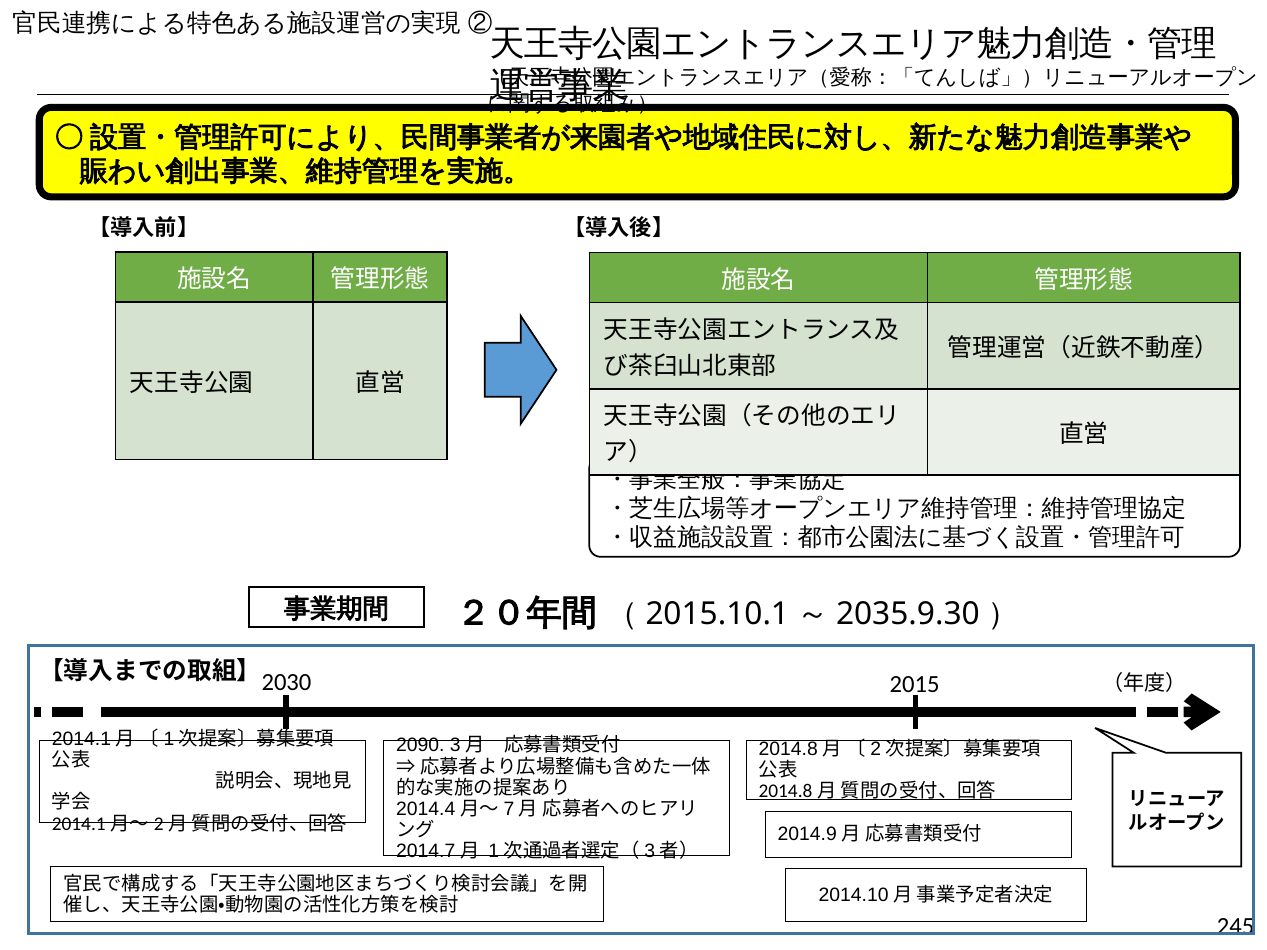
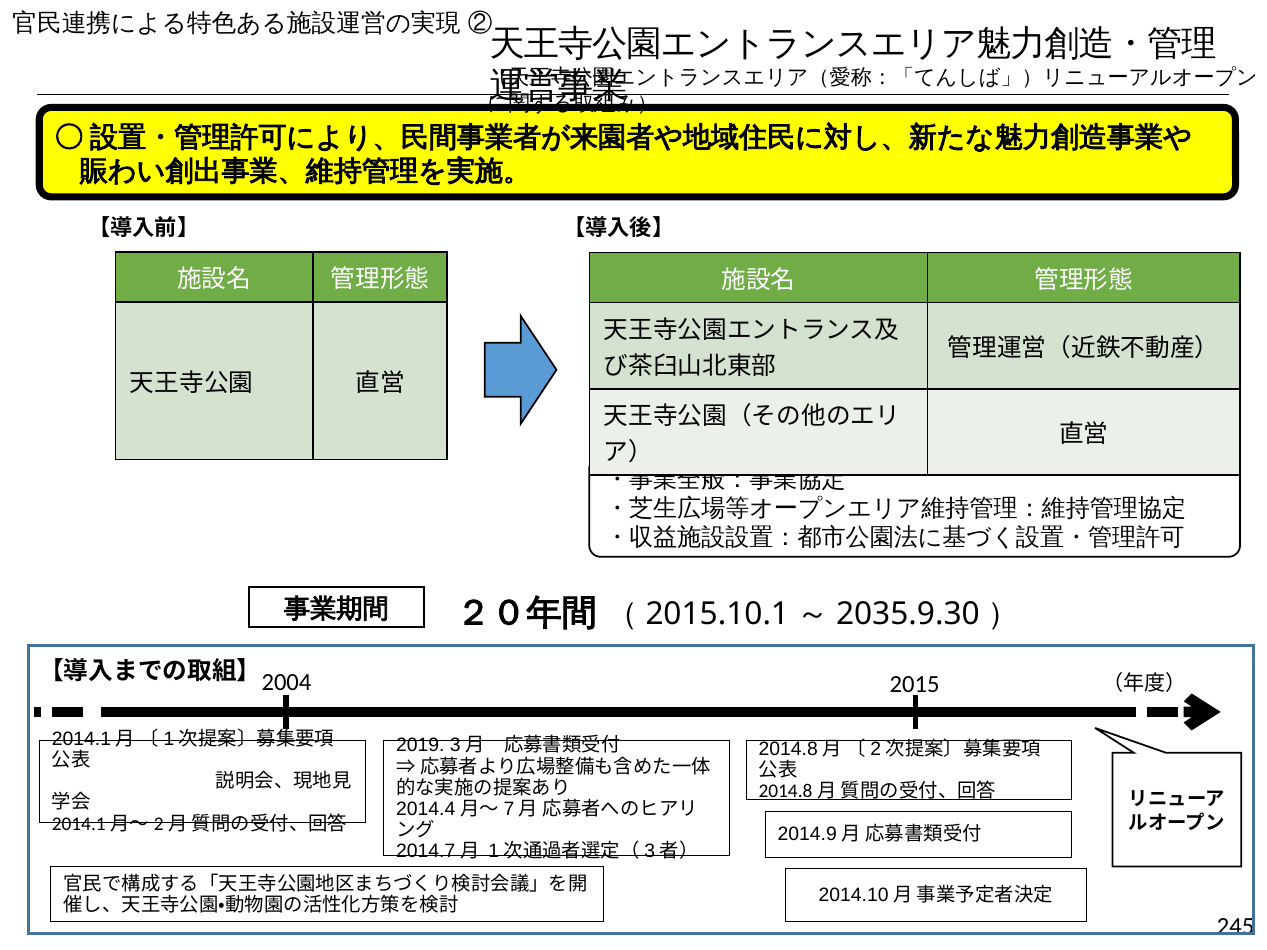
2030: 2030 -> 2004 (286, 682)
2090: 2090 -> 2019 (420, 746)
